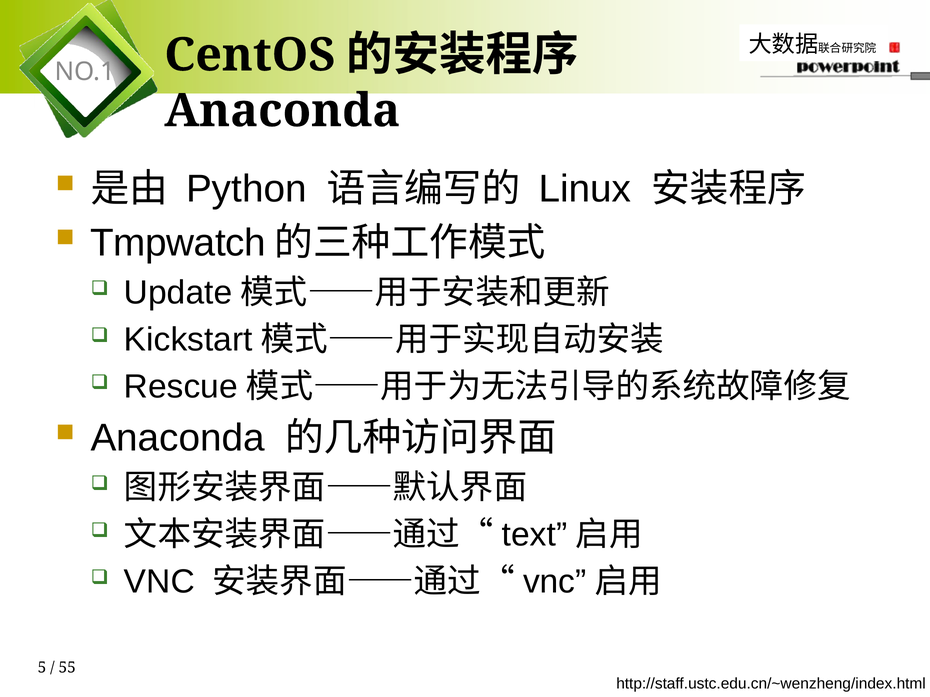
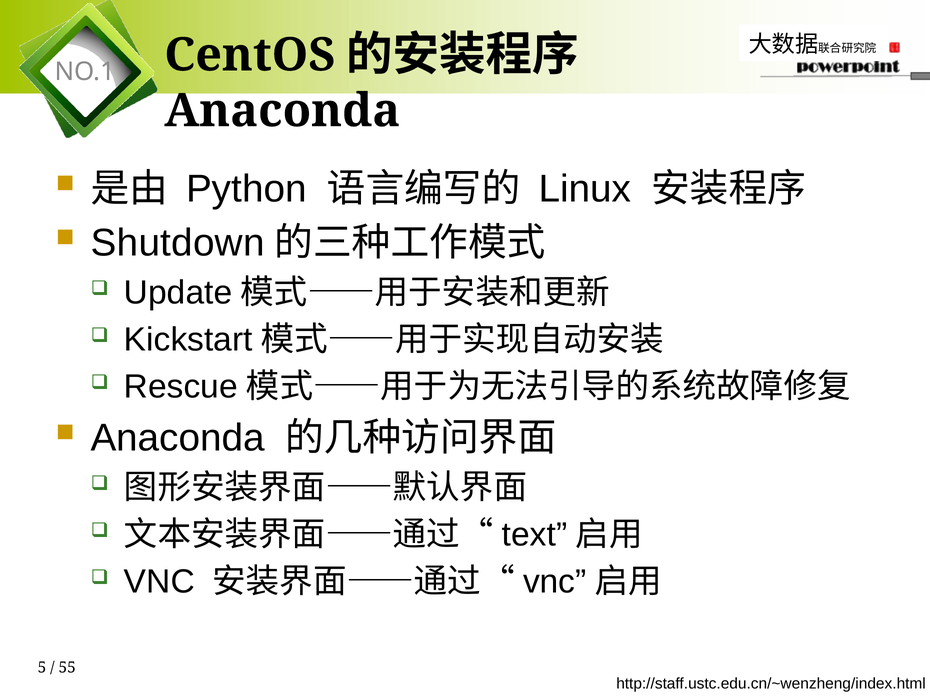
Tmpwatch: Tmpwatch -> Shutdown (178, 243)
